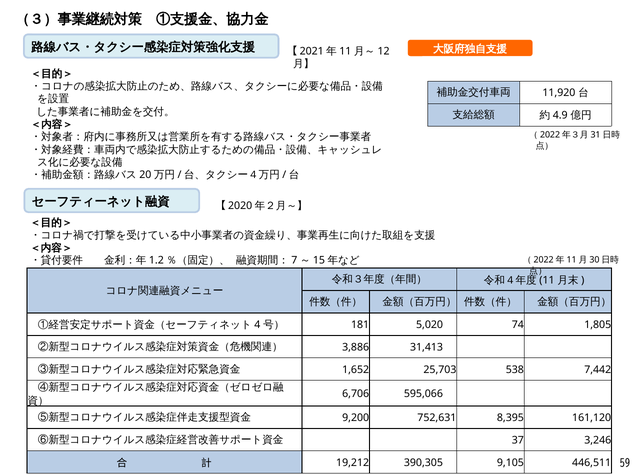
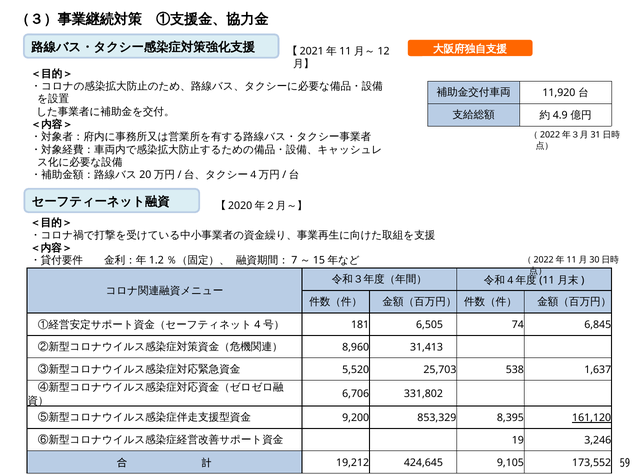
5,020: 5,020 -> 6,505 (430, 325)
1,805: 1,805 -> 6,845 (598, 325)
3,886: 3,886 -> 8,960 (356, 348)
1,652: 1,652 -> 5,520 (356, 370)
7,442: 7,442 -> 1,637 (598, 370)
595,066: 595,066 -> 331,802 (423, 394)
752,631: 752,631 -> 853,329 (437, 418)
161,120 underline: none -> present (592, 418)
37: 37 -> 19 (518, 441)
390,305: 390,305 -> 424,645 (423, 463)
446,511: 446,511 -> 173,552 (592, 463)
